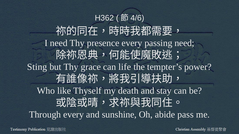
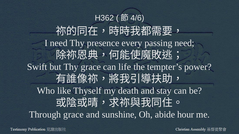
Sting: Sting -> Swift (37, 67)
Through every: every -> grace (74, 115)
pass: pass -> hour (186, 115)
